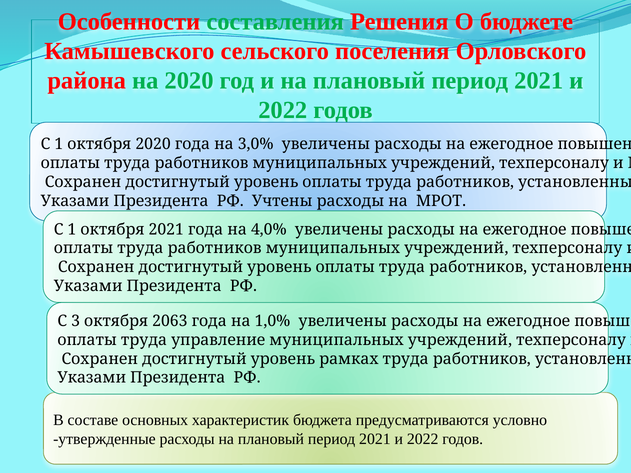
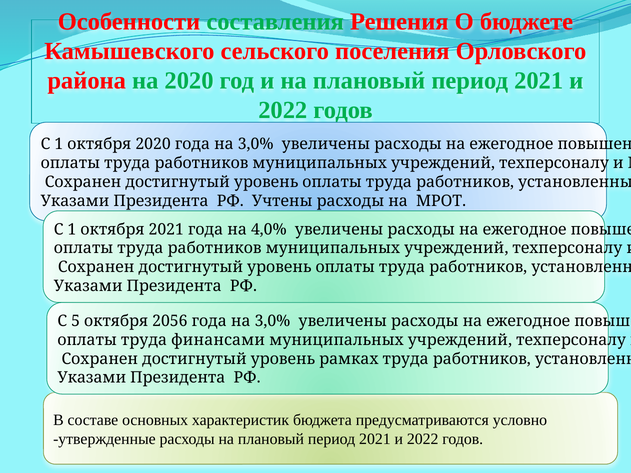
3: 3 -> 5 (76, 321)
2063: 2063 -> 2056 (170, 321)
1,0%: 1,0% -> 3,0% (272, 321)
управление: управление -> финансами (218, 340)
